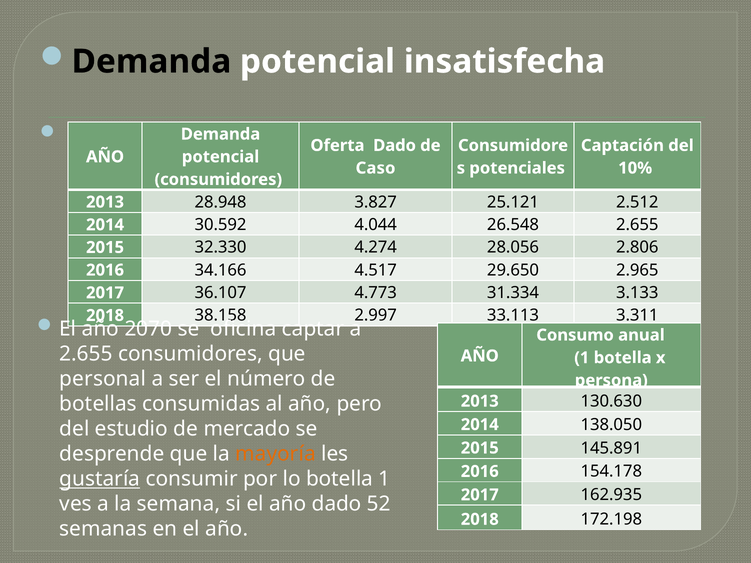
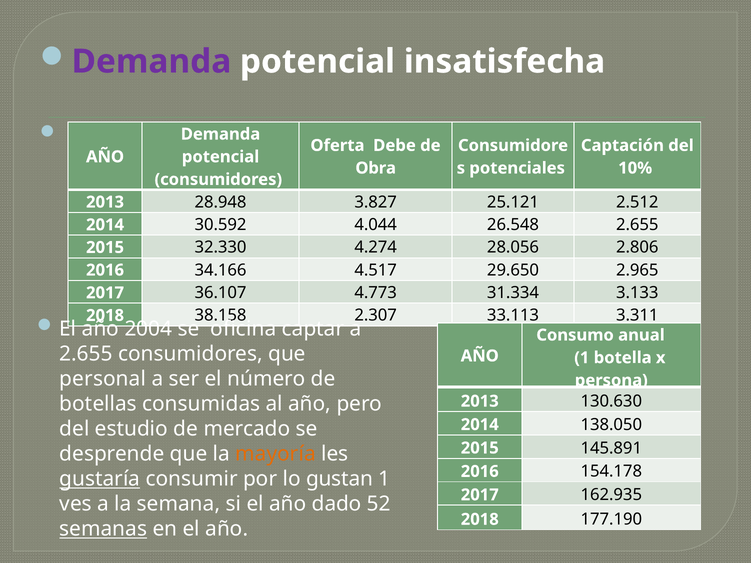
Demanda colour: black -> purple (151, 62)
Oferta Dado: Dado -> Debe (394, 146)
Caso: Caso -> Obra (376, 168)
2.997: 2.997 -> 2.307 (376, 316)
2070: 2070 -> 2004 (148, 329)
lo botella: botella -> gustan (340, 479)
172.198: 172.198 -> 177.190 (611, 520)
semanas underline: none -> present (103, 529)
